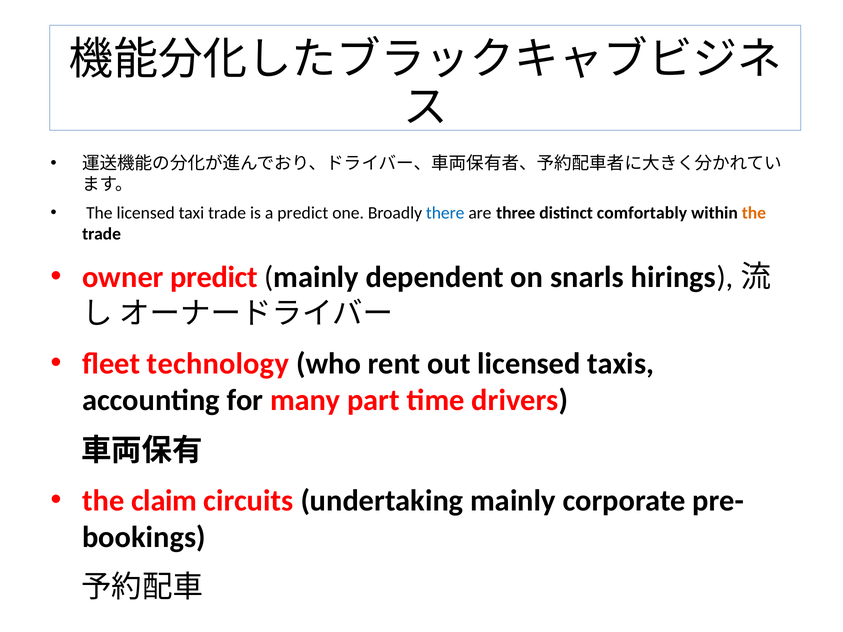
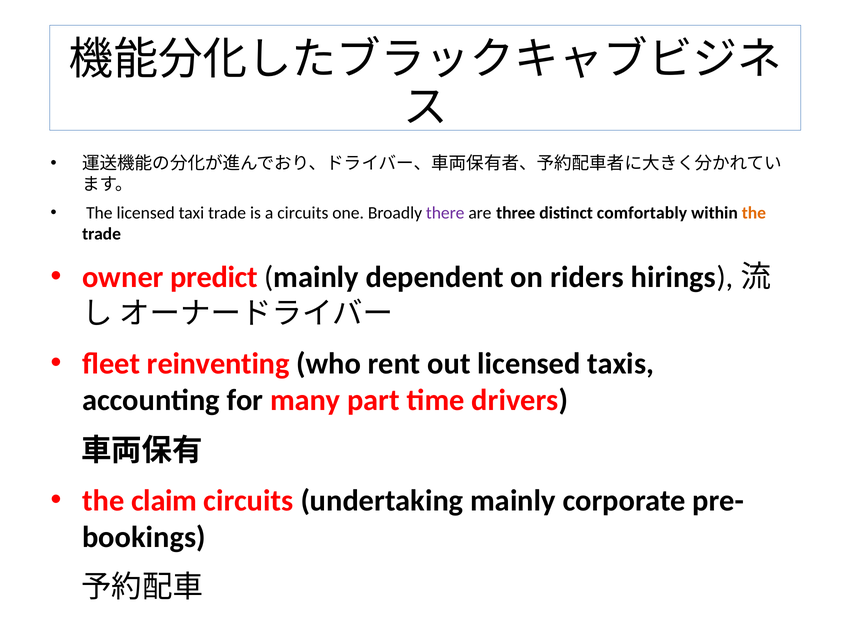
a predict: predict -> circuits (303, 213)
there colour: blue -> purple (445, 213)
snarls: snarls -> riders (587, 278)
technology: technology -> reinventing (218, 364)
